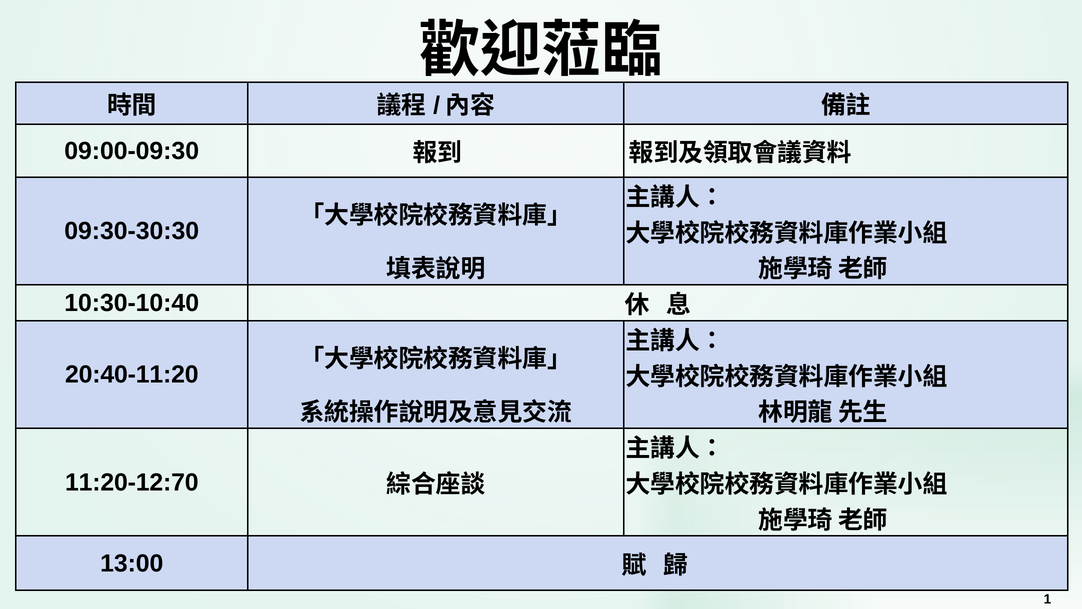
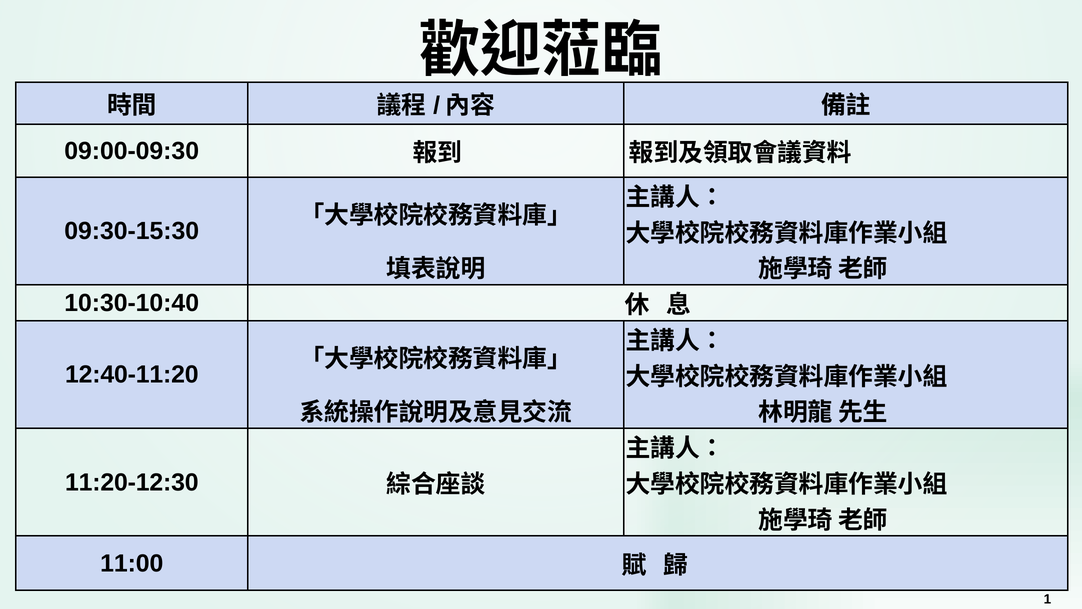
09:30-30:30: 09:30-30:30 -> 09:30-15:30 (132, 231)
20:40-11:20: 20:40-11:20 -> 12:40-11:20 (132, 375)
11:20-12:70: 11:20-12:70 -> 11:20-12:30 (132, 482)
13:00: 13:00 -> 11:00 (132, 563)
